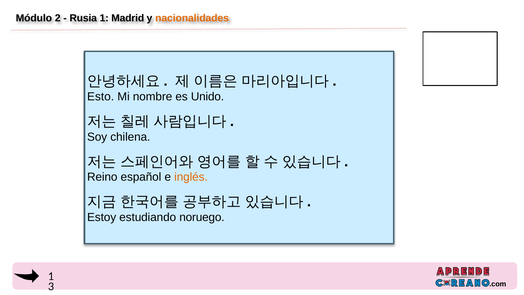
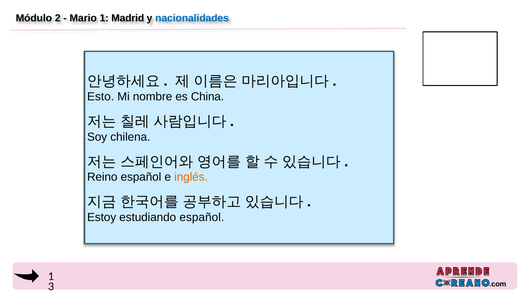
Rusia: Rusia -> Mario (83, 18)
nacionalidades colour: orange -> blue (192, 18)
Unido: Unido -> China (207, 97)
estudiando noruego: noruego -> español (202, 217)
